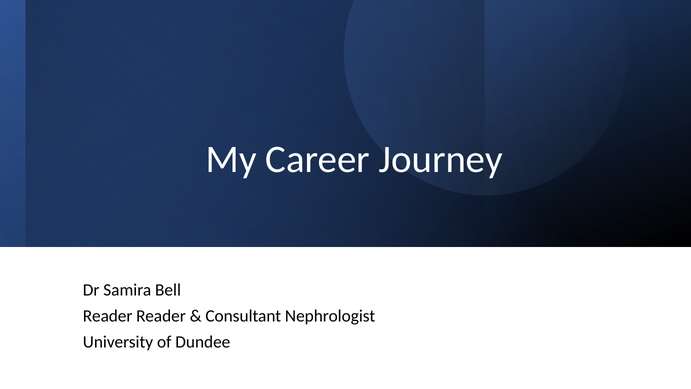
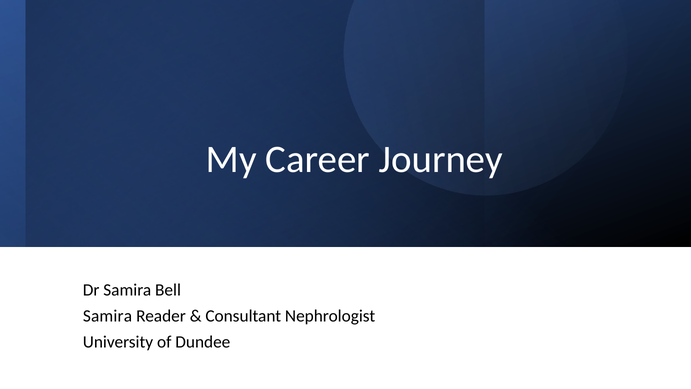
Reader: Reader -> Samira (107, 316)
